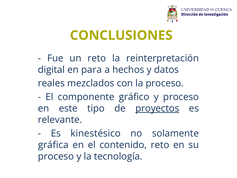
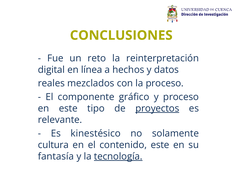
para: para -> línea (92, 70)
gráfica: gráfica -> cultura (53, 145)
contenido reto: reto -> este (160, 145)
proceso: proceso -> fantasía (56, 156)
tecnología underline: none -> present (118, 156)
